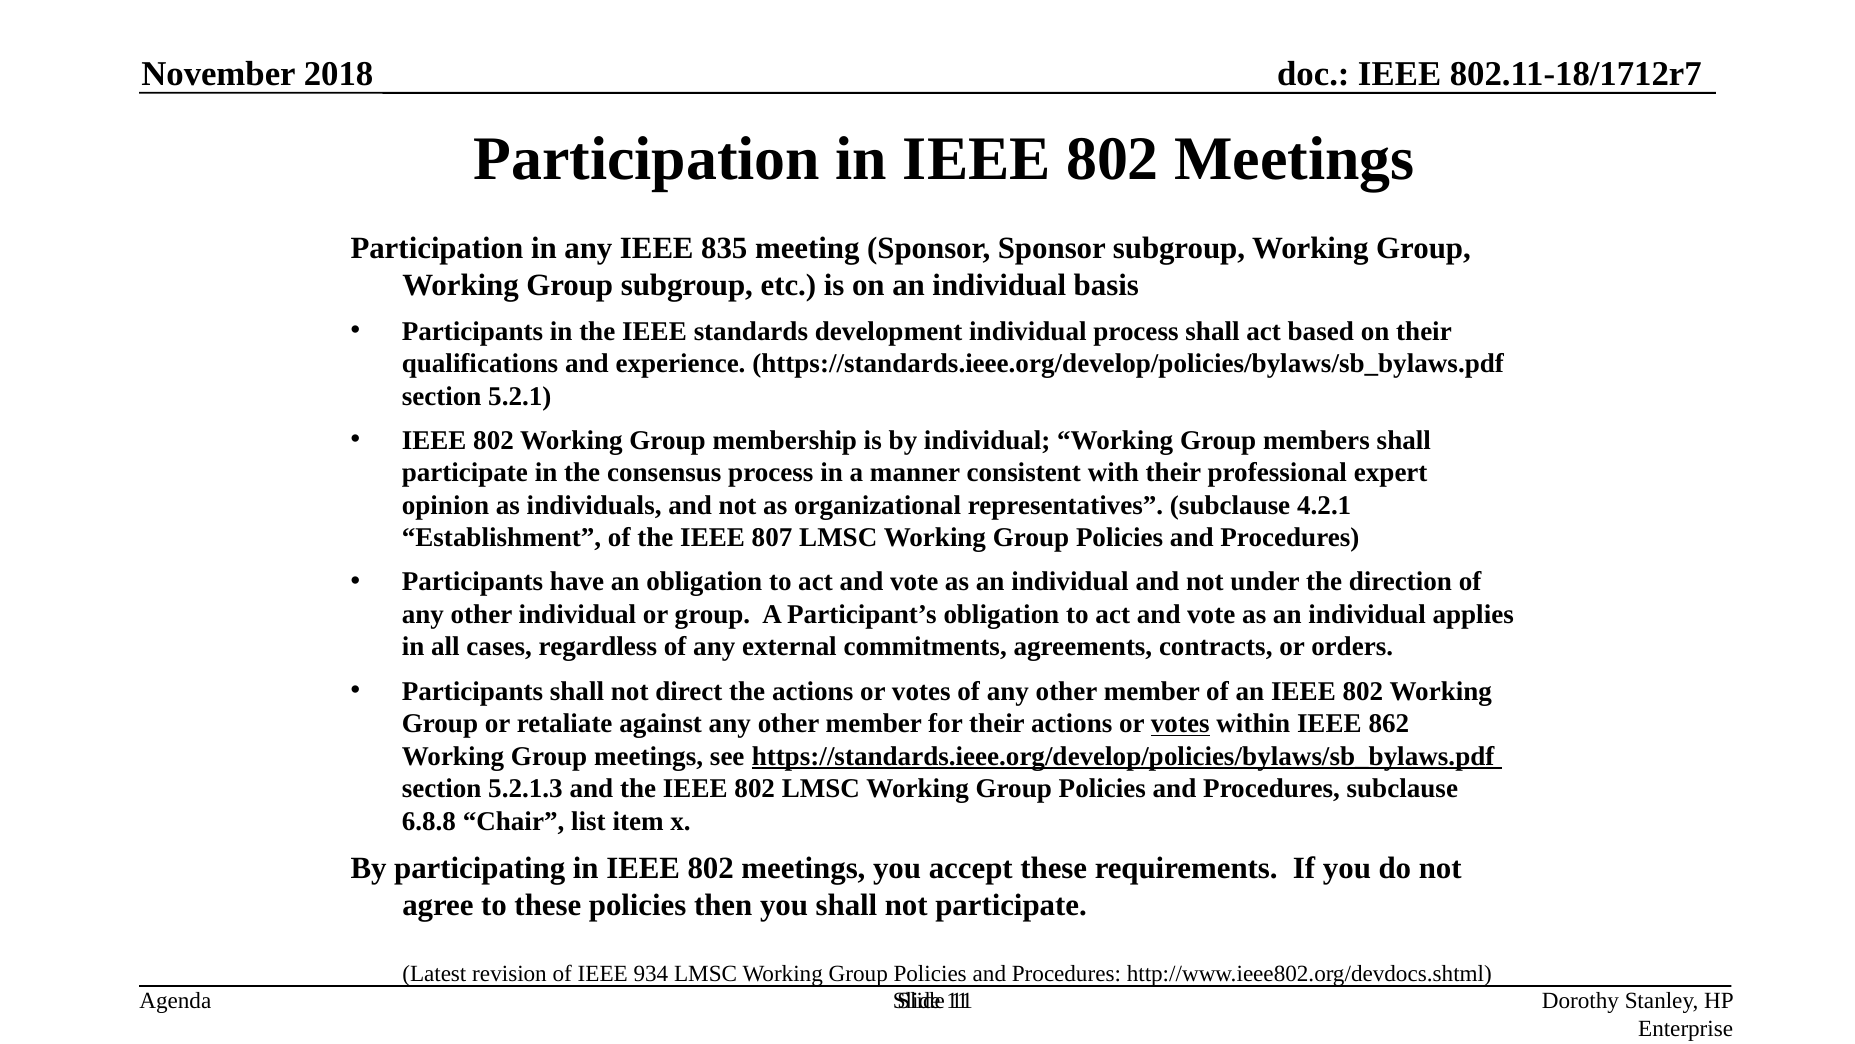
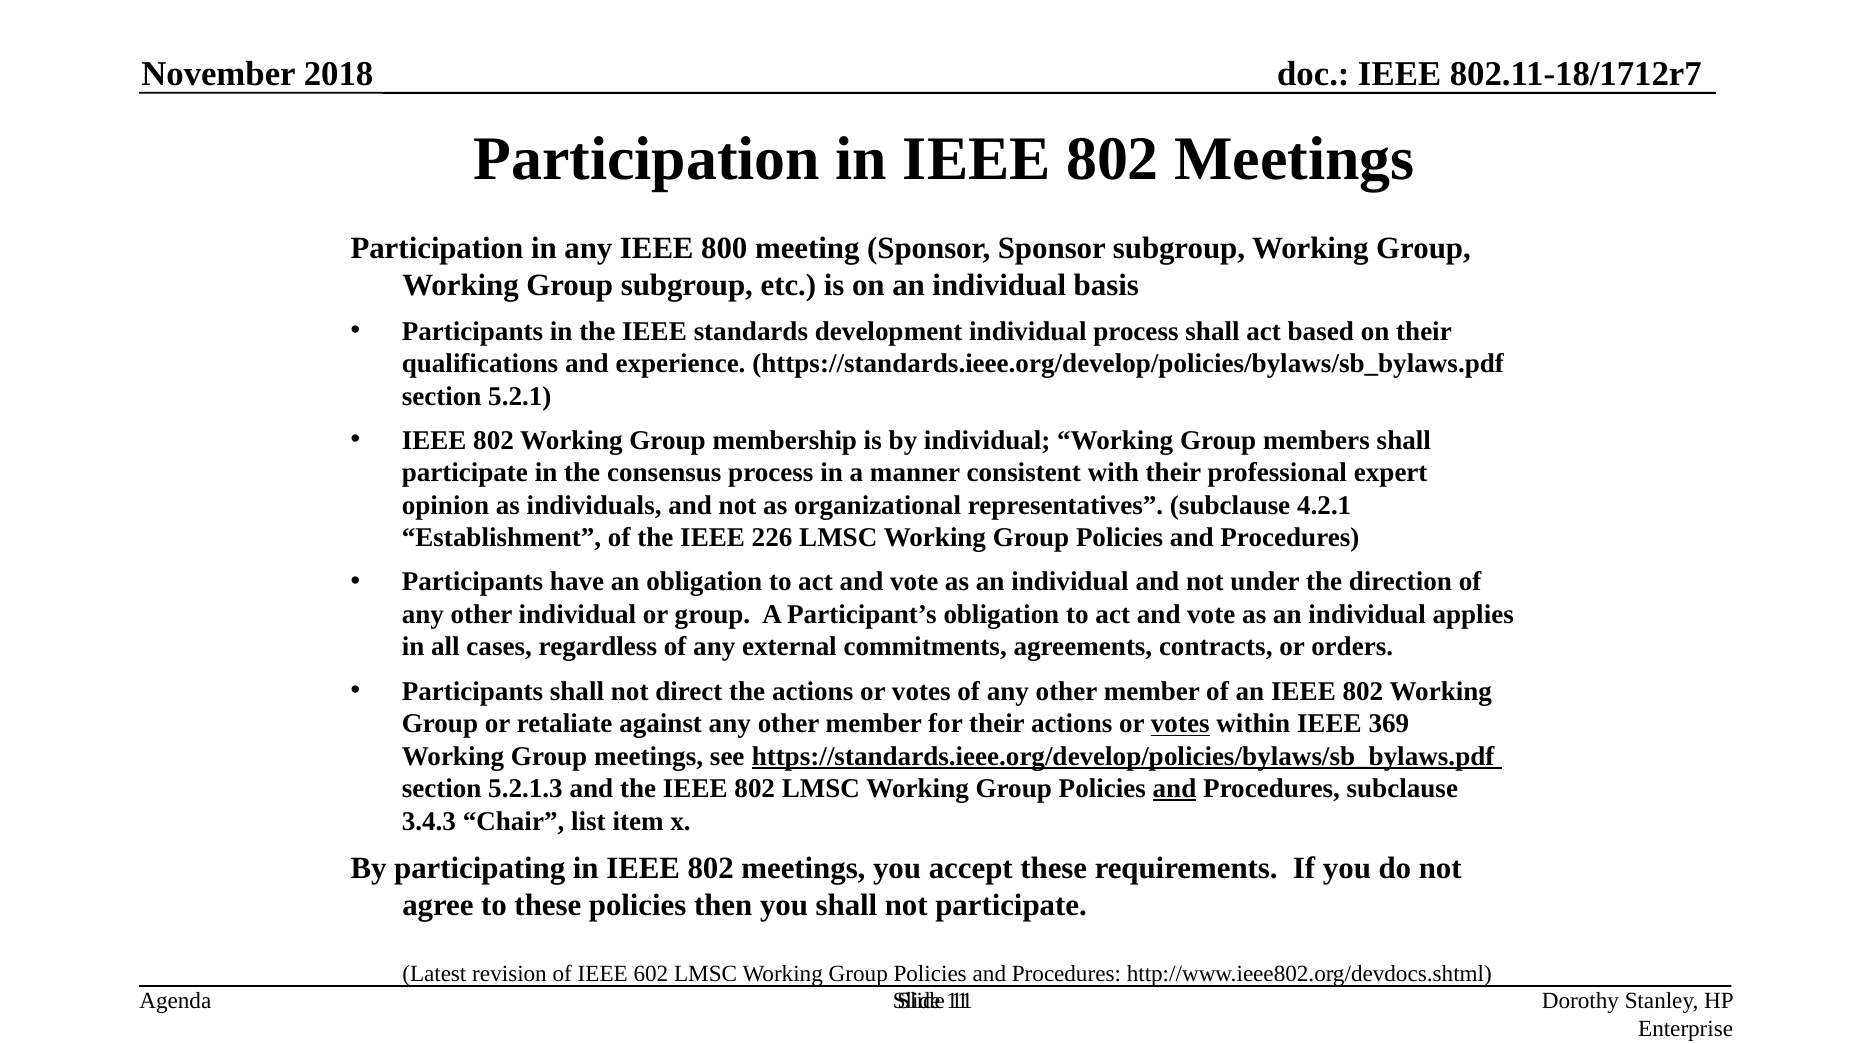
835: 835 -> 800 (724, 248)
807: 807 -> 226 (772, 538)
862: 862 -> 369 (1389, 723)
and underline: none -> present (1174, 788)
6.8.8: 6.8.8 -> 3.4.3 (429, 821)
934: 934 -> 602 (651, 973)
